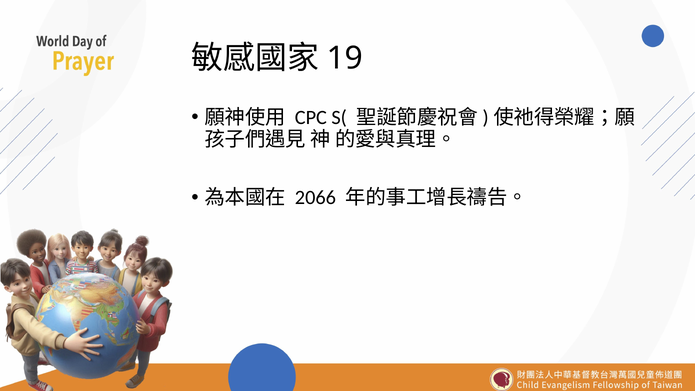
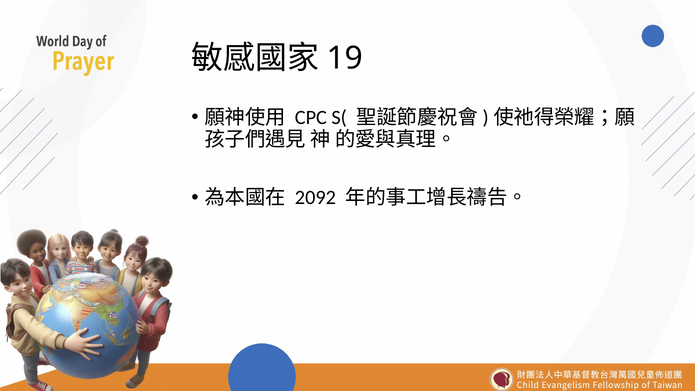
2066: 2066 -> 2092 (315, 198)
